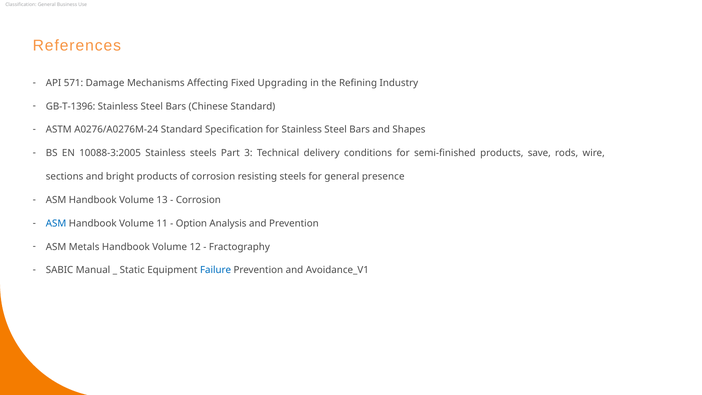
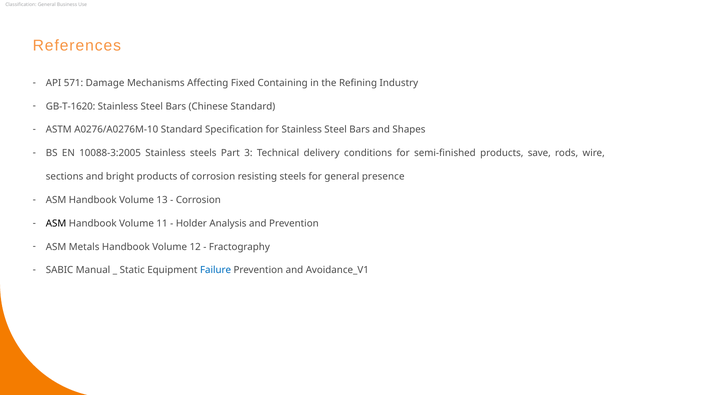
Upgrading: Upgrading -> Containing (283, 83)
GB-T-1396: GB-T-1396 -> GB-T-1620 (71, 106)
A0276/A0276M-24: A0276/A0276M-24 -> A0276/A0276M-10 (116, 130)
ASM colour: blue -> black (56, 223)
Option: Option -> Holder (191, 223)
